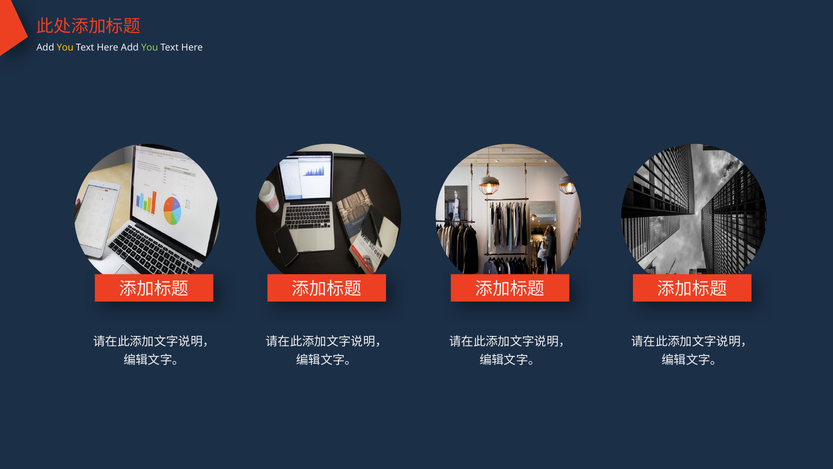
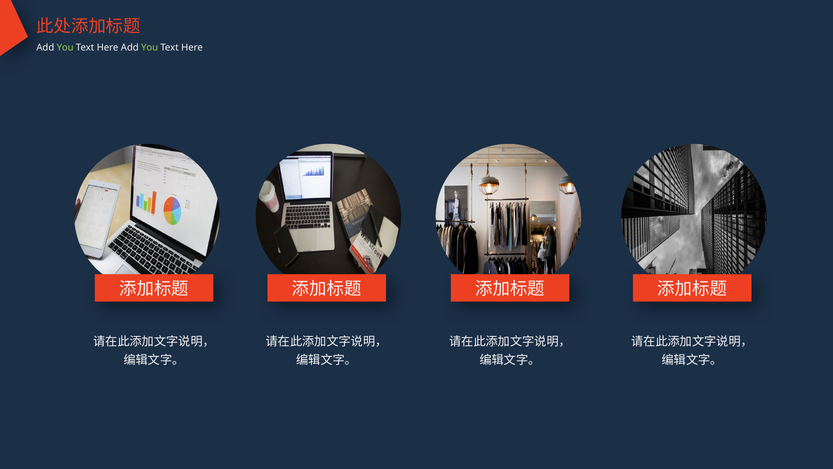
You colour: yellow -> light green (65, 48)
